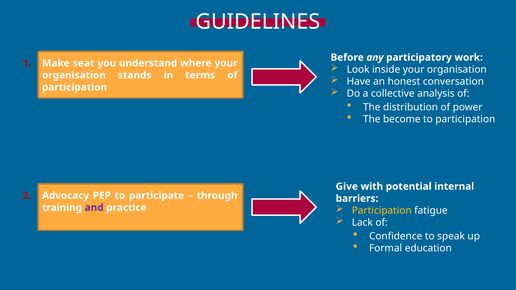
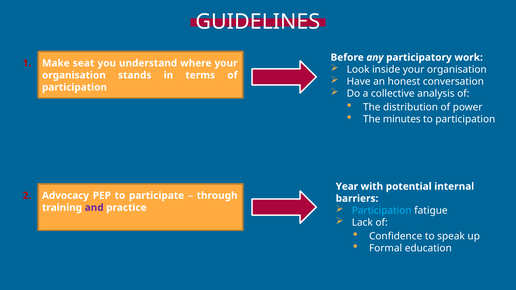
become: become -> minutes (402, 119)
Give: Give -> Year (347, 187)
Participation colour: yellow -> light blue (382, 211)
